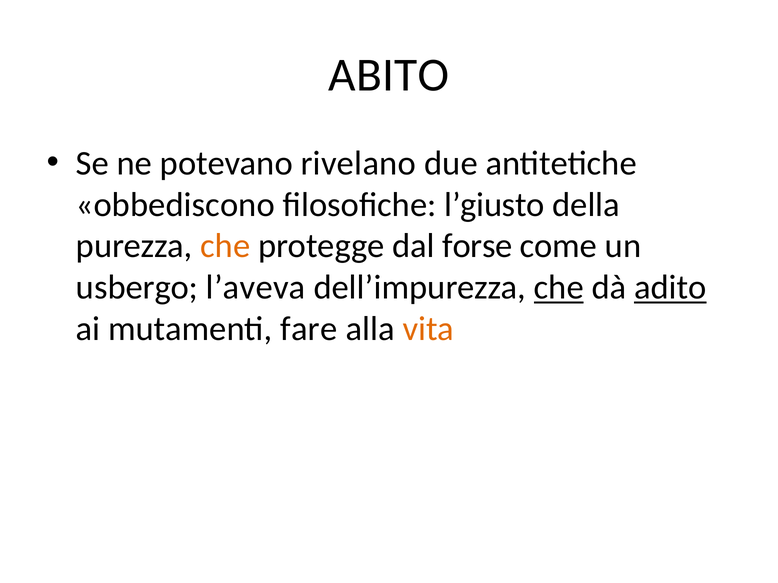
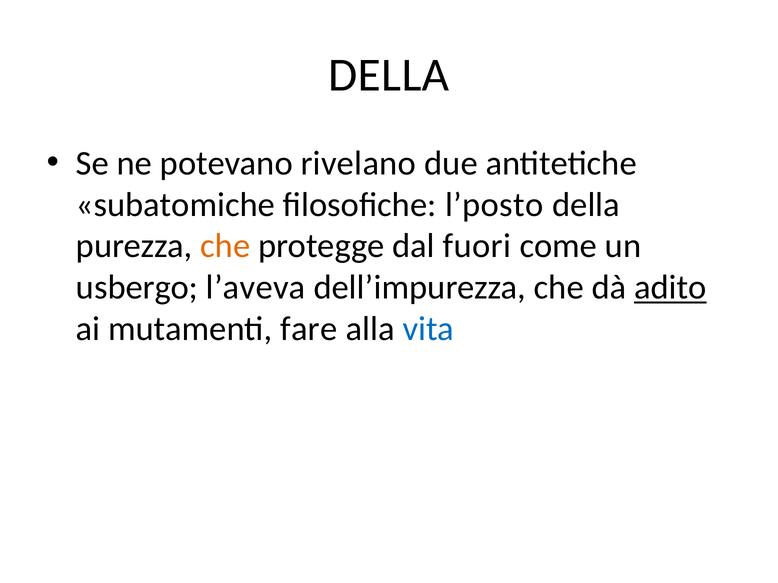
ABITO: ABITO -> DELLA (389, 75)
obbediscono: obbediscono -> subatomiche (175, 205)
l’giusto: l’giusto -> l’posto (494, 205)
forse: forse -> fuori (477, 246)
che underline: present -> none (559, 288)
vita colour: orange -> blue (428, 329)
